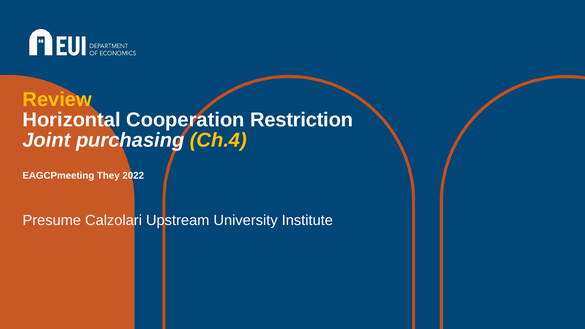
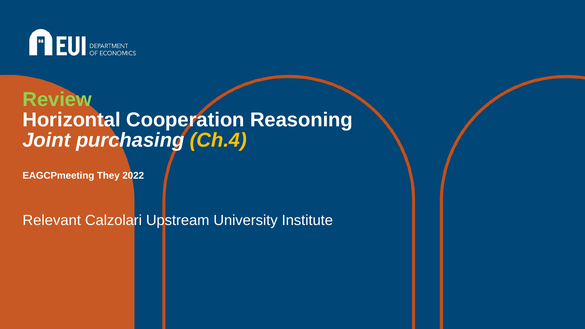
Review colour: yellow -> light green (57, 100)
Restriction: Restriction -> Reasoning (301, 120)
Presume: Presume -> Relevant (52, 220)
